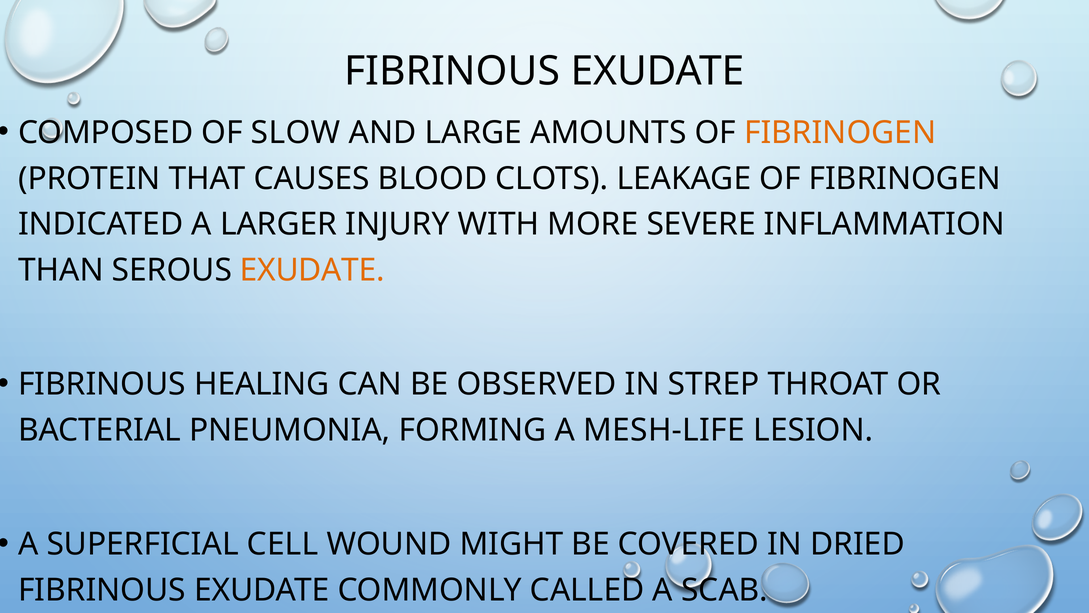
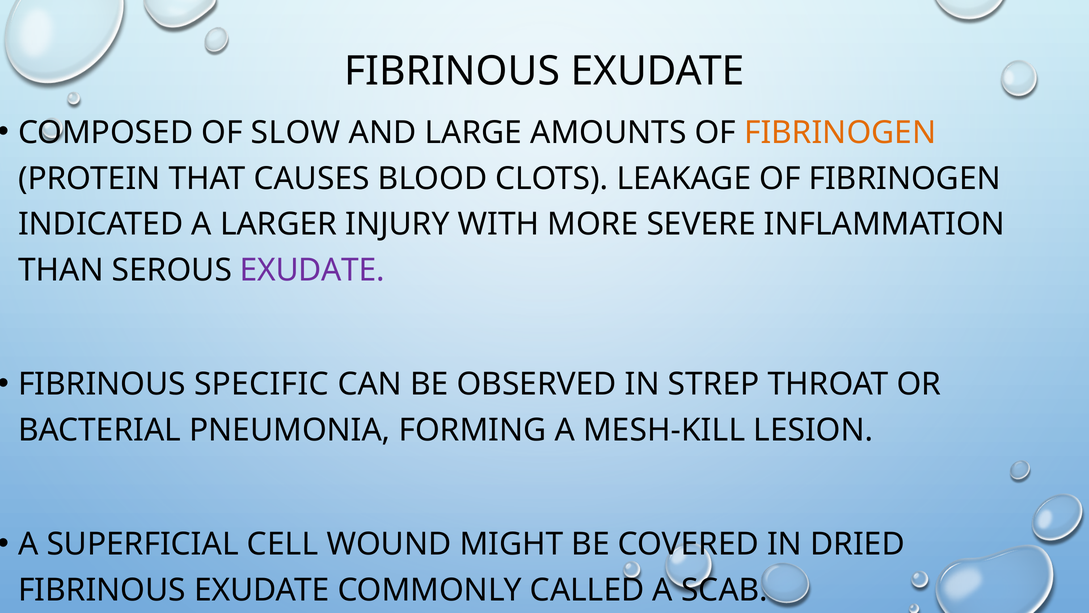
EXUDATE colour: orange -> purple (312, 270)
HEALING: HEALING -> SPECIFIC (262, 384)
MESH-LIFE: MESH-LIFE -> MESH-KILL (664, 430)
